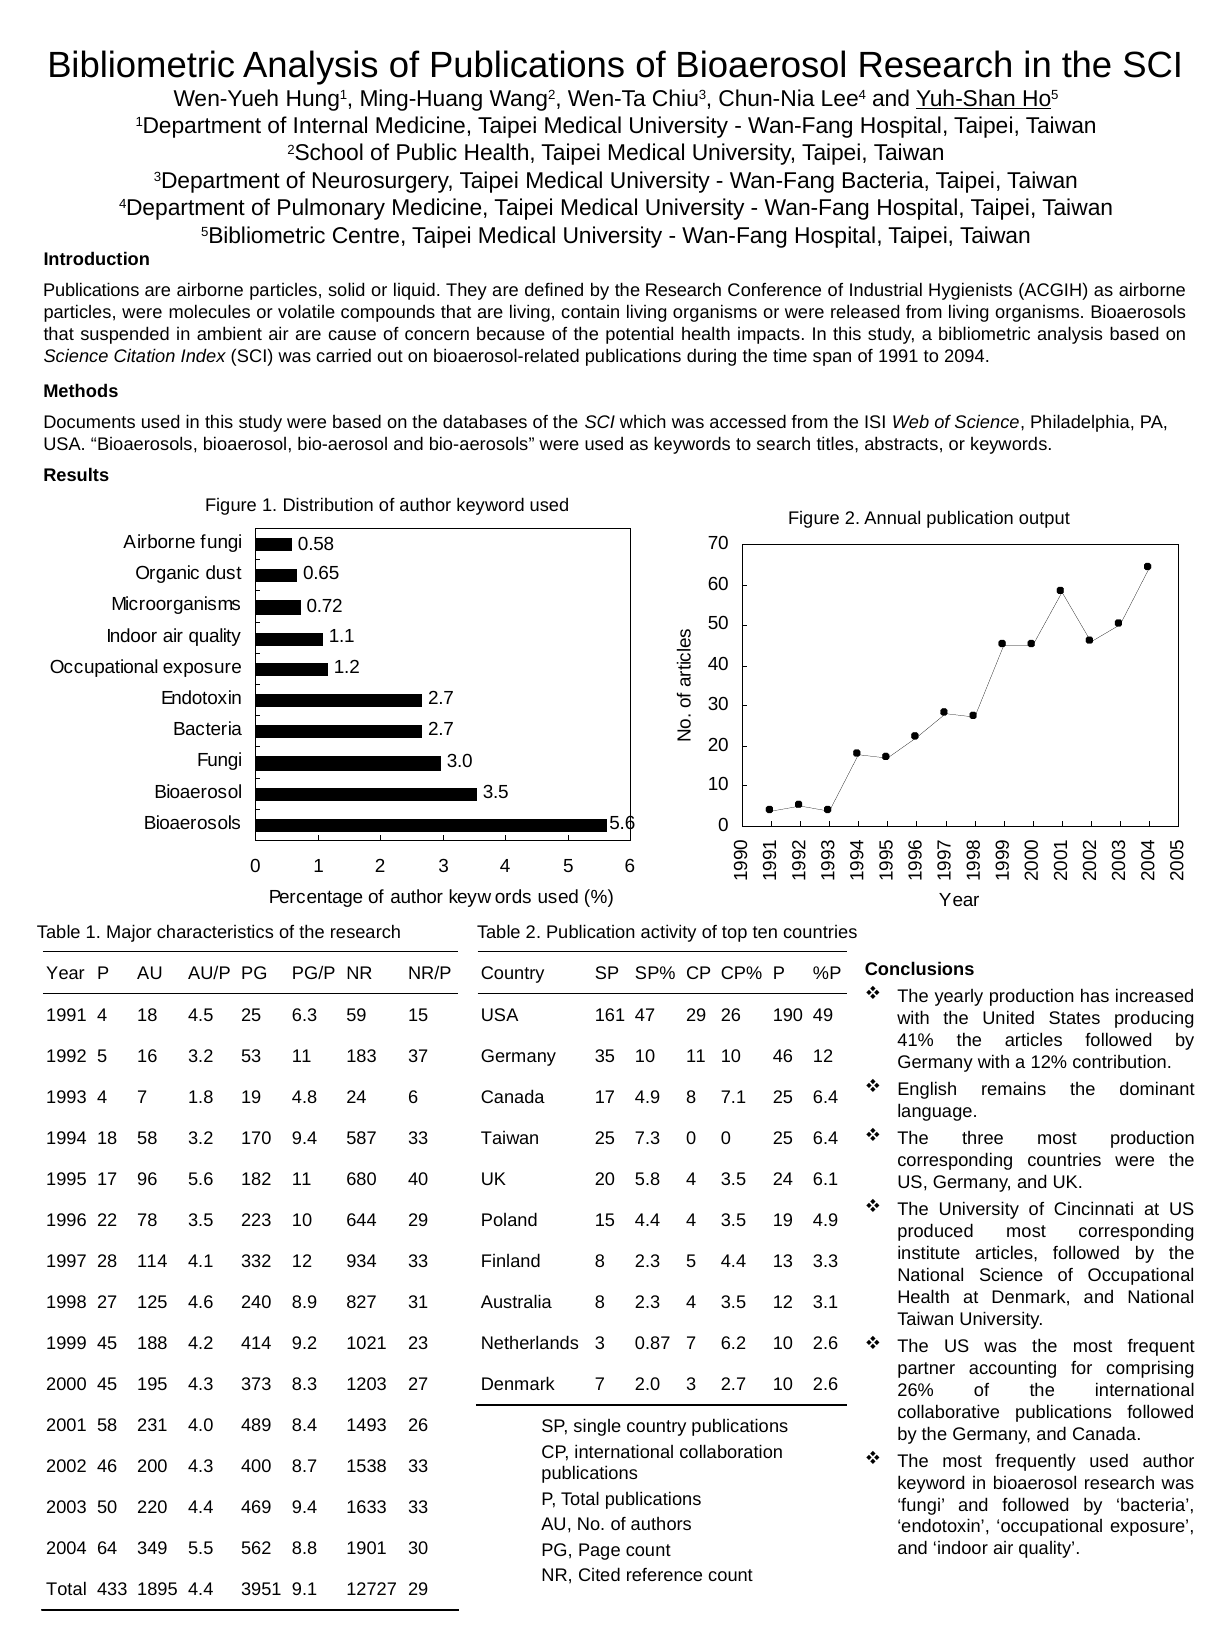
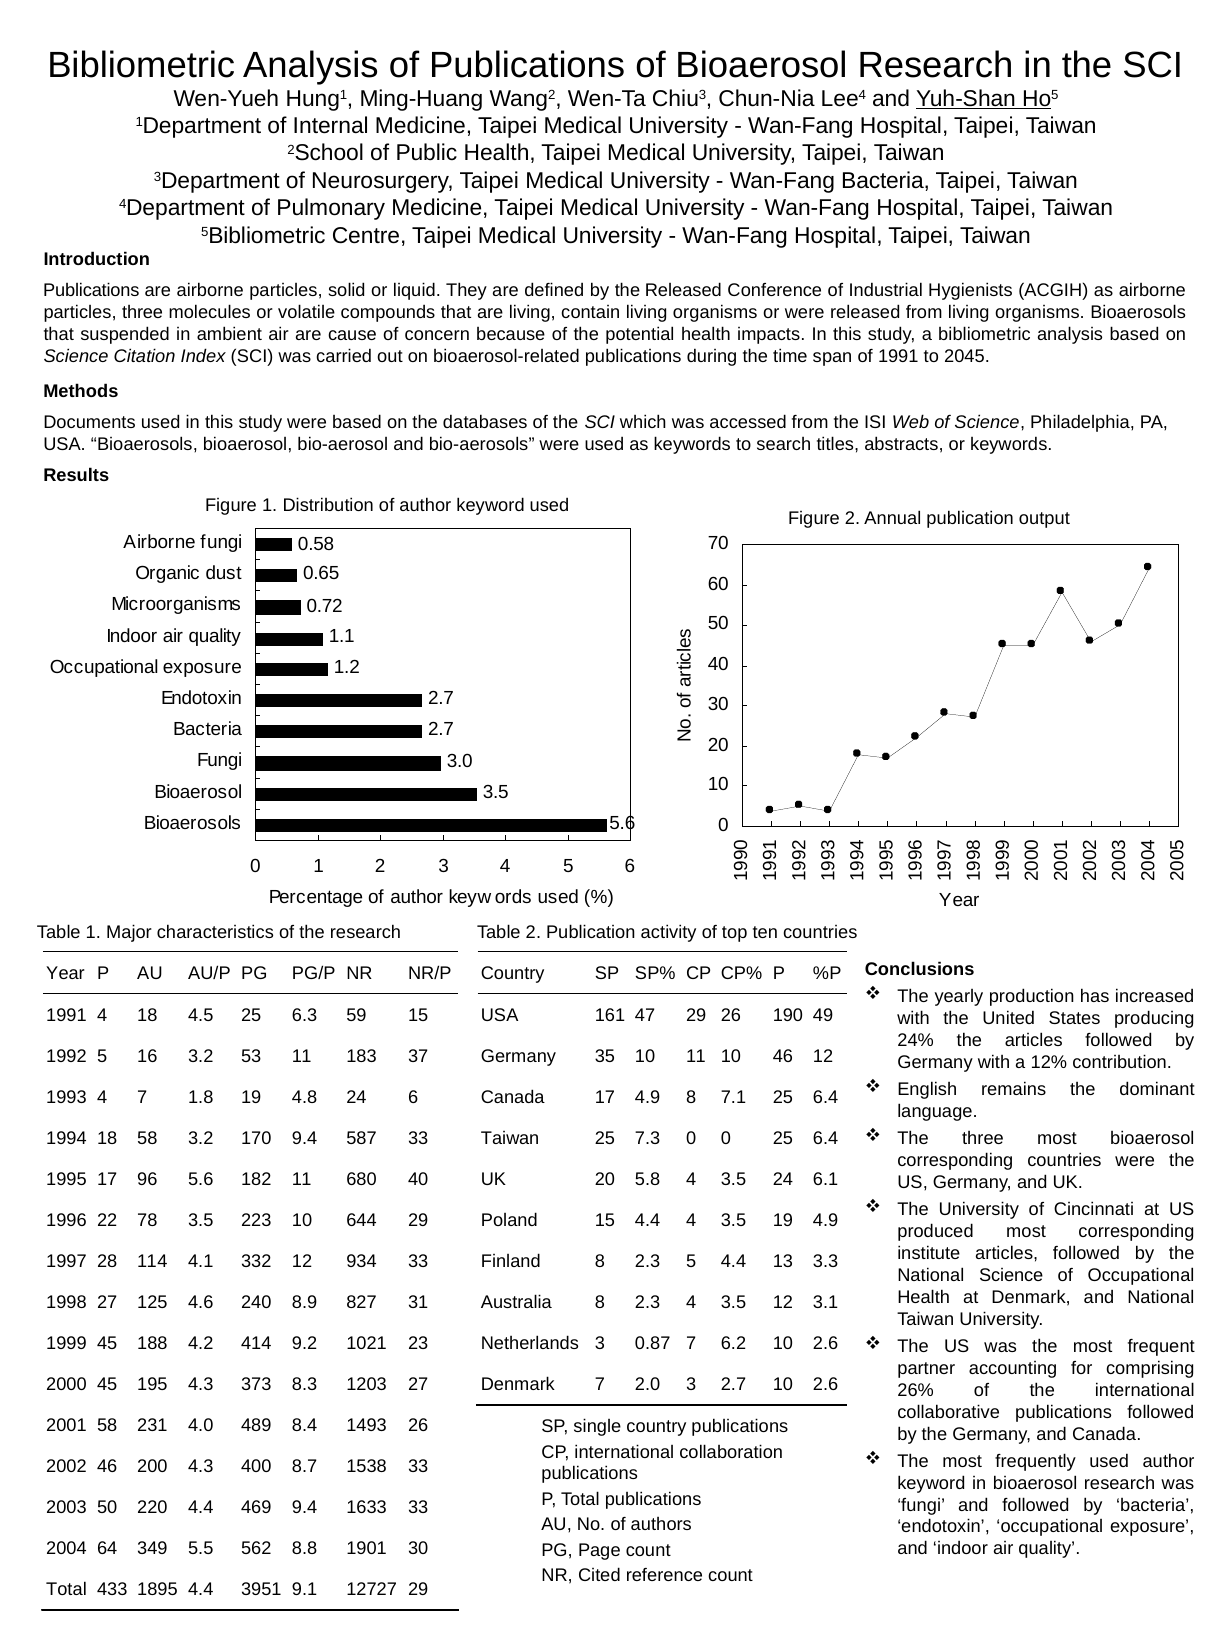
by the Research: Research -> Released (683, 291)
particles were: were -> three (143, 312)
2094: 2094 -> 2045 (967, 356)
41%: 41% -> 24% (916, 1040)
most production: production -> bioaerosol (1152, 1139)
